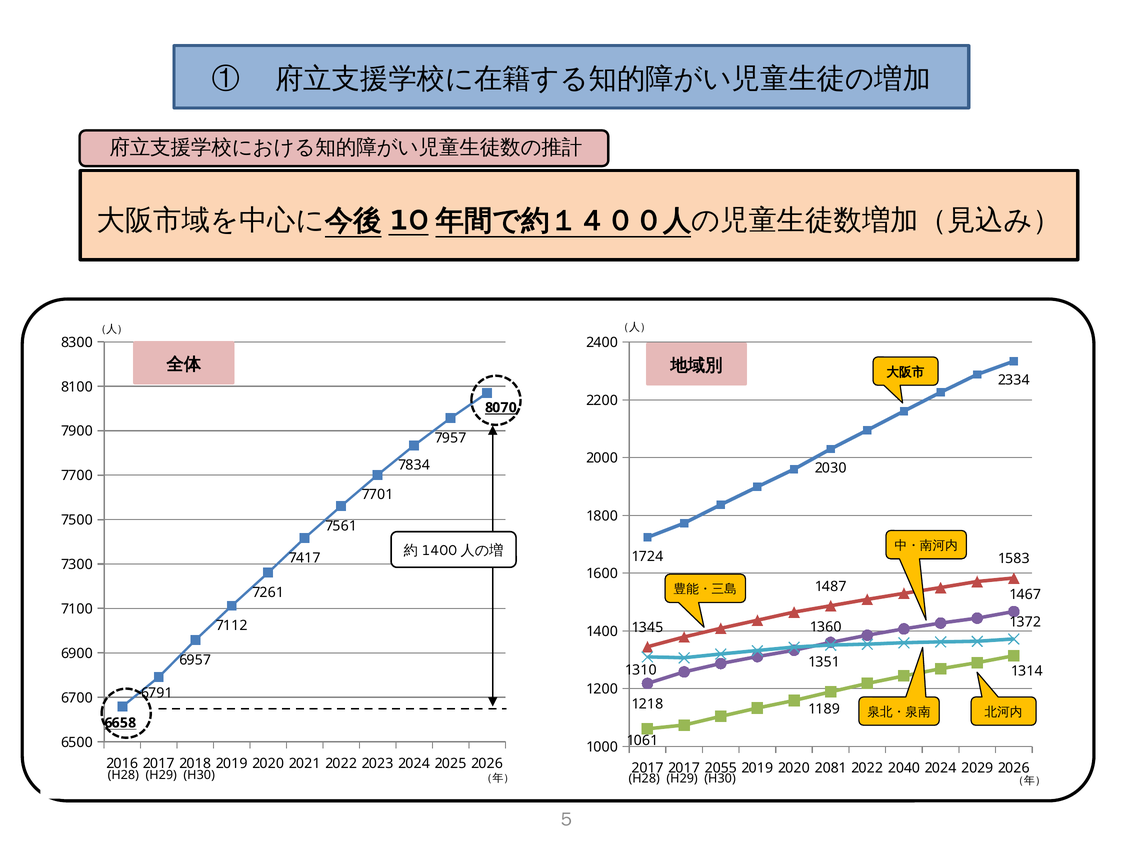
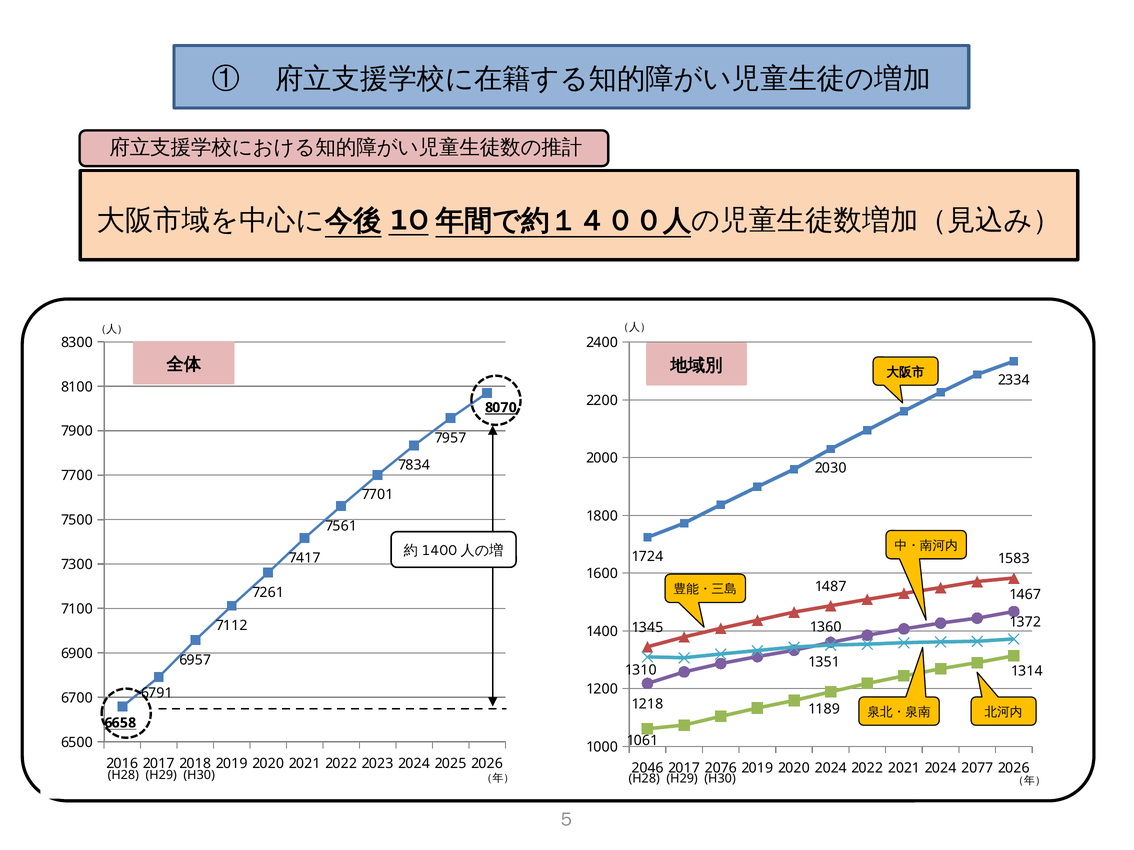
2017: 2017 -> 2046 (647, 769)
2055: 2055 -> 2076 (721, 769)
2020 2081: 2081 -> 2024 (831, 769)
2022 2040: 2040 -> 2021 (904, 769)
2029: 2029 -> 2077 (977, 769)
